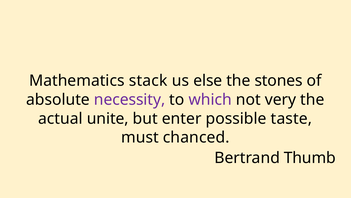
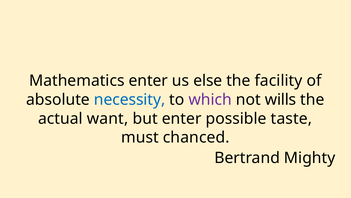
Mathematics stack: stack -> enter (148, 81)
stones: stones -> facility (278, 81)
necessity colour: purple -> blue (130, 99)
very: very -> wills (281, 99)
unite: unite -> want (108, 118)
Thumb: Thumb -> Mighty (310, 157)
